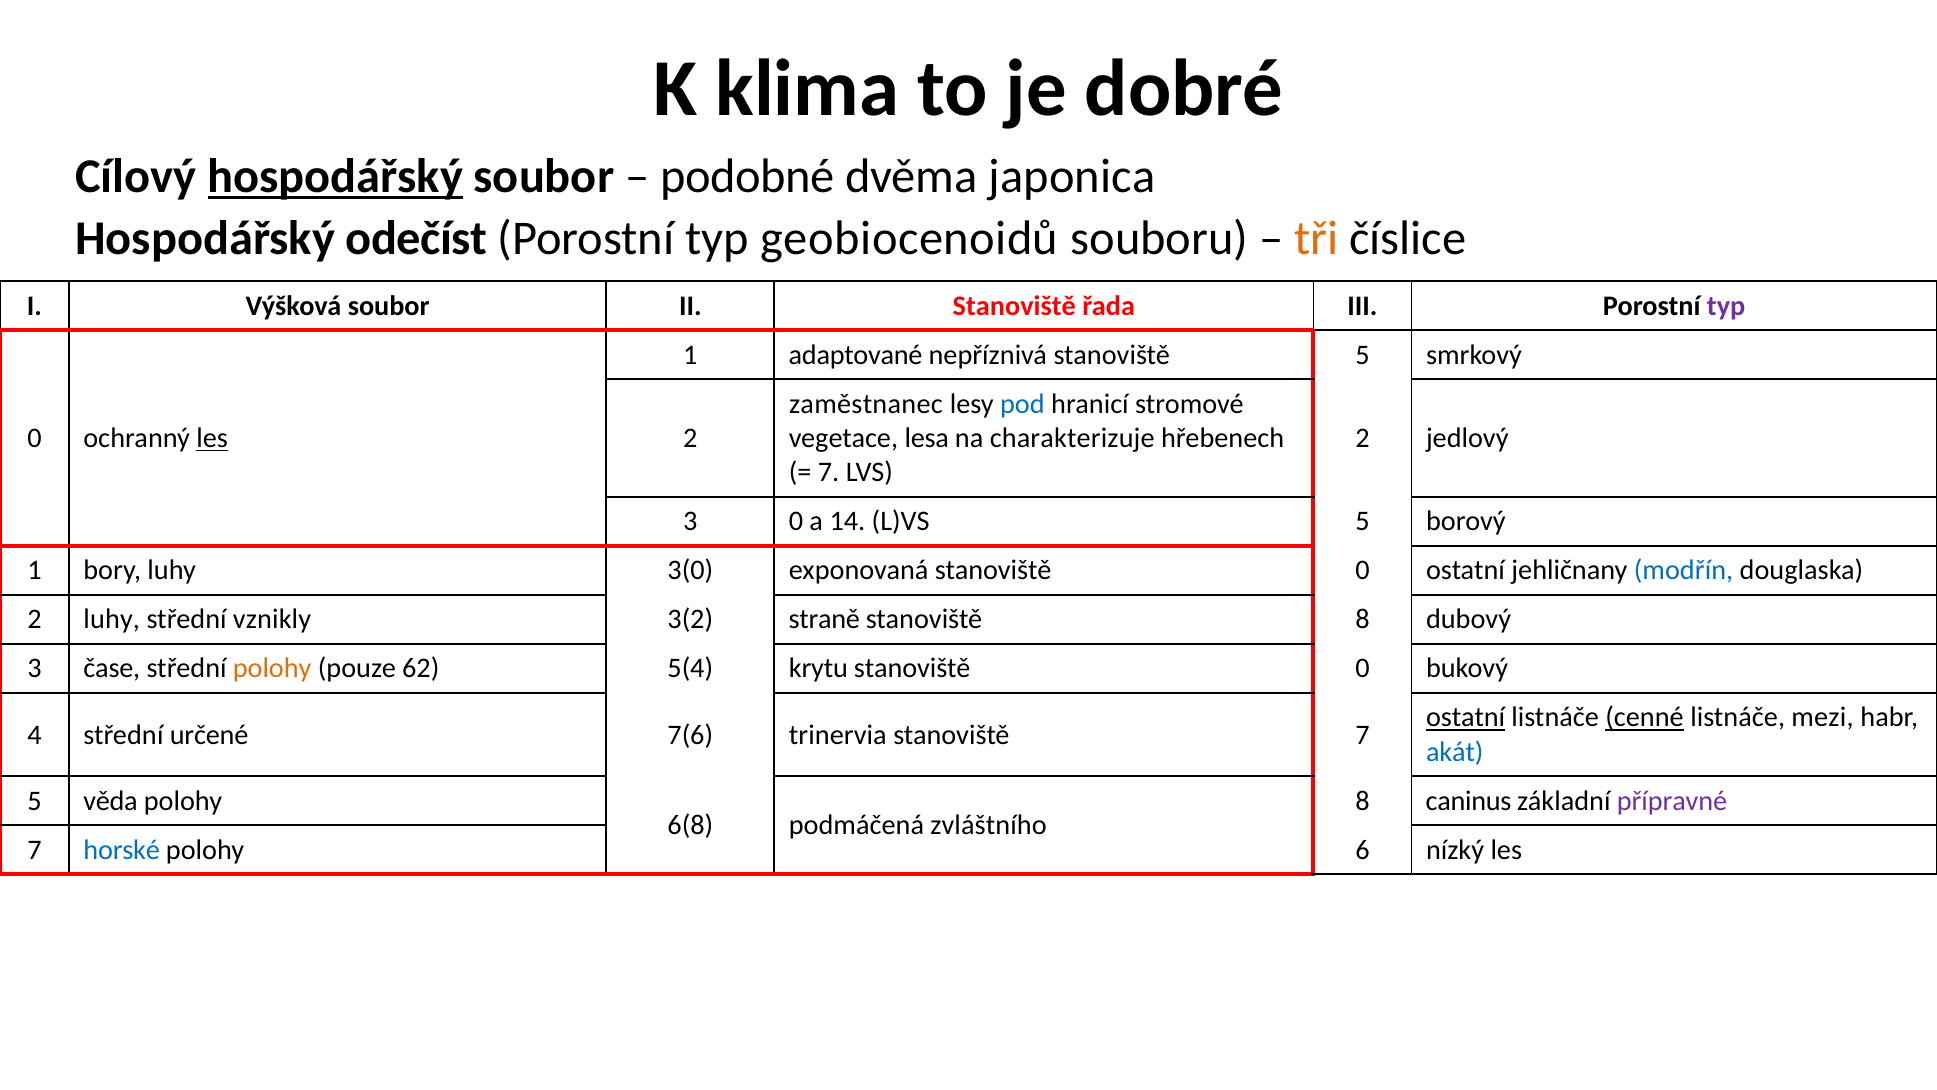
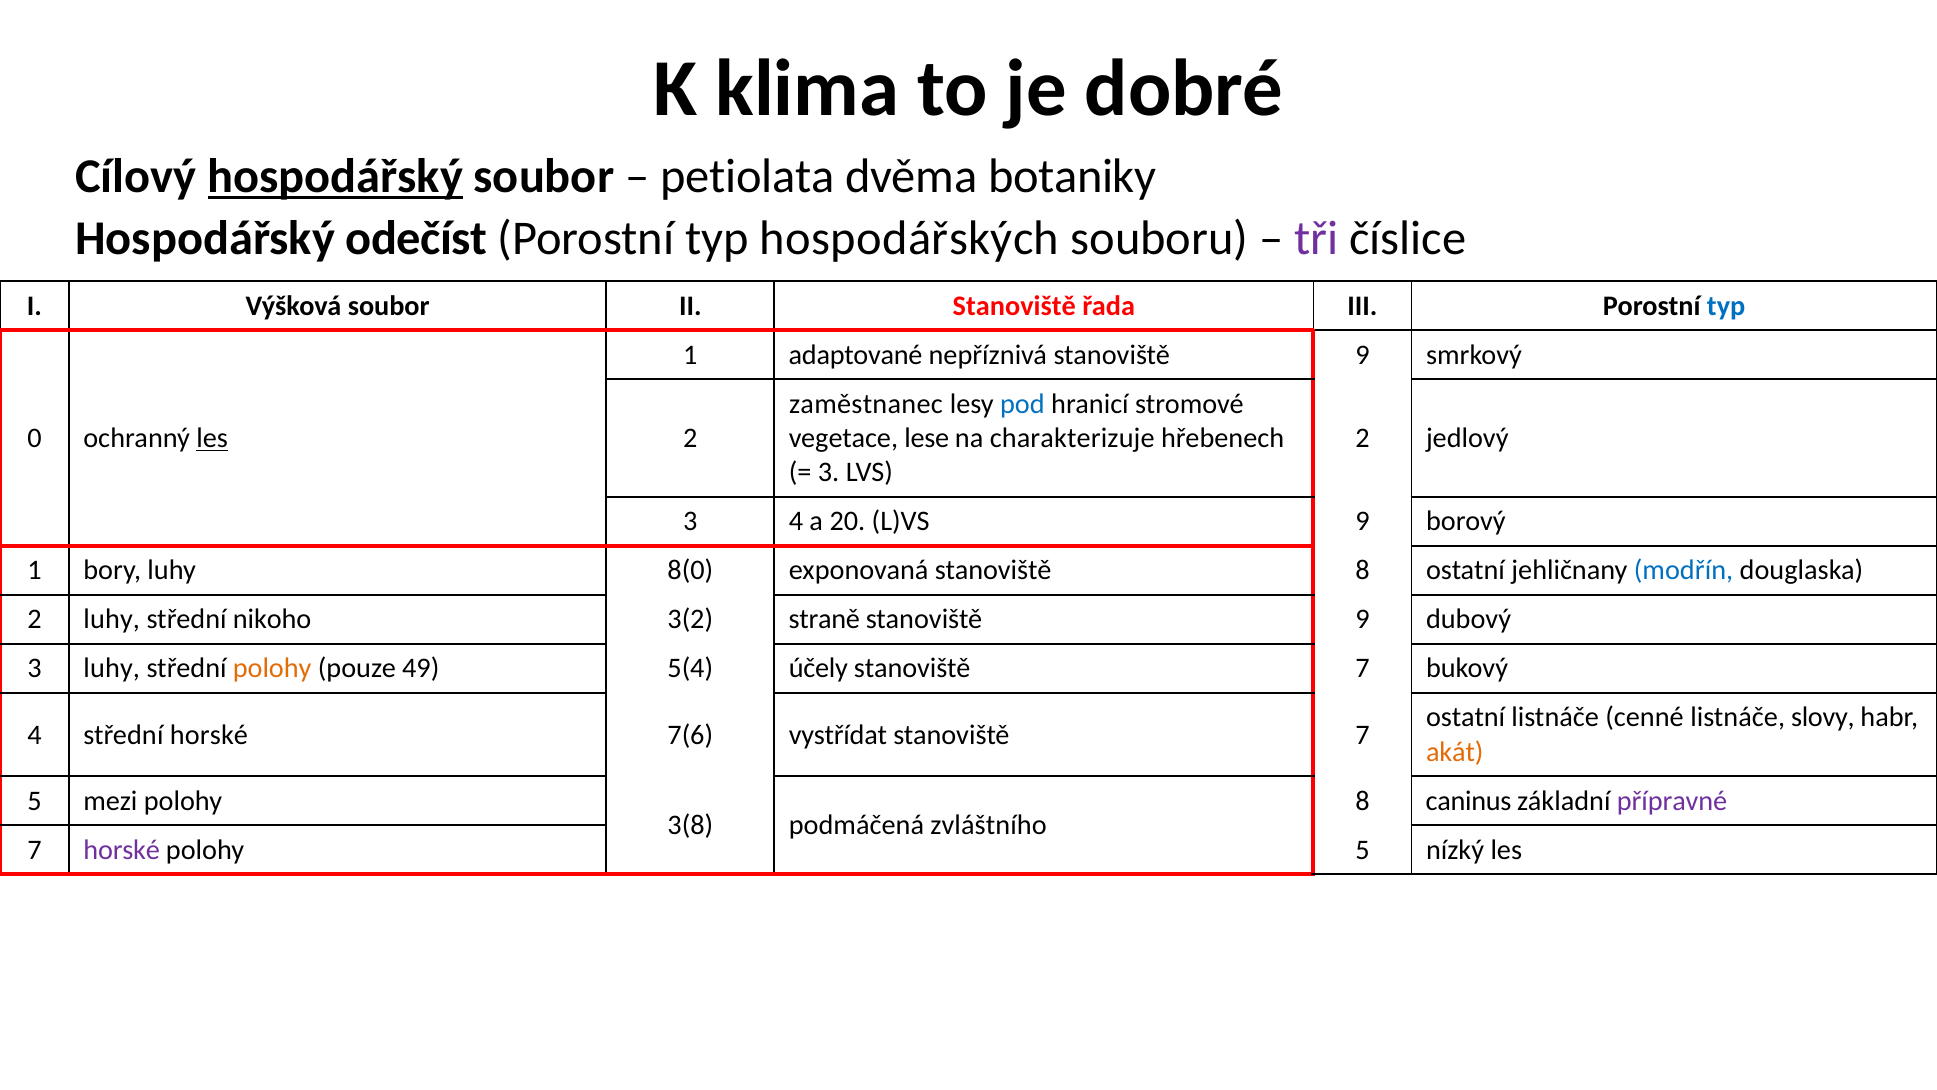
podobné: podobné -> petiolata (747, 177)
japonica: japonica -> botaniky (1072, 177)
geobiocenoidů: geobiocenoidů -> hospodářských (910, 239)
tři colour: orange -> purple (1316, 239)
typ colour: purple -> blue (1726, 306)
nepříznivá stanoviště 5: 5 -> 9 (1362, 355)
lesa: lesa -> lese (927, 438)
7: 7 -> 3 (829, 472)
3 0: 0 -> 4 (796, 521)
14: 14 -> 20 (847, 521)
L)VS 5: 5 -> 9 (1362, 521)
3(0: 3(0 -> 8(0 (690, 570)
exponovaná stanoviště 0: 0 -> 8 (1362, 570)
vznikly: vznikly -> nikoho (272, 619)
8: 8 -> 9 (1362, 619)
3 čase: čase -> luhy (112, 668)
62: 62 -> 49 (421, 668)
krytu: krytu -> účely (818, 668)
0: 0 -> 7 (1362, 668)
ostatní underline: present -> none (1466, 717)
cenné underline: present -> none (1645, 717)
mezi: mezi -> slovy (1823, 717)
střední určené: určené -> horské (209, 734)
trinervia: trinervia -> vystřídat (838, 734)
akát colour: blue -> orange (1455, 752)
věda: věda -> mezi (110, 801)
6(8: 6(8 -> 3(8 (690, 825)
horské colour: blue -> purple (122, 850)
polohy 6: 6 -> 5 (1362, 850)
